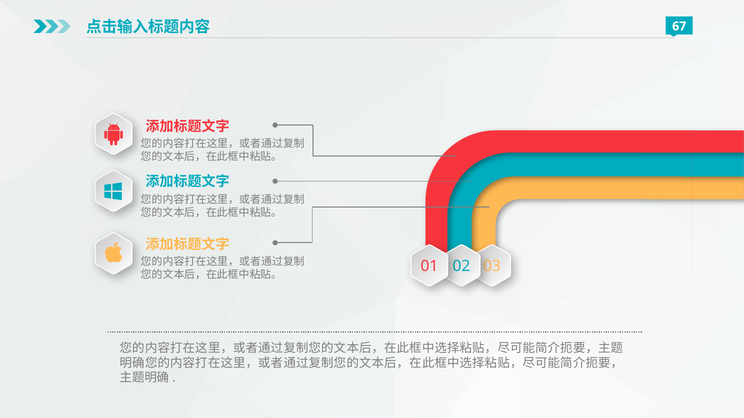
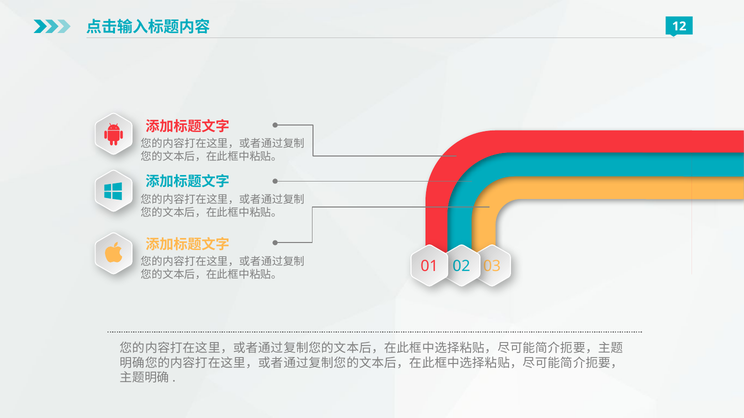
67: 67 -> 12 (679, 26)
